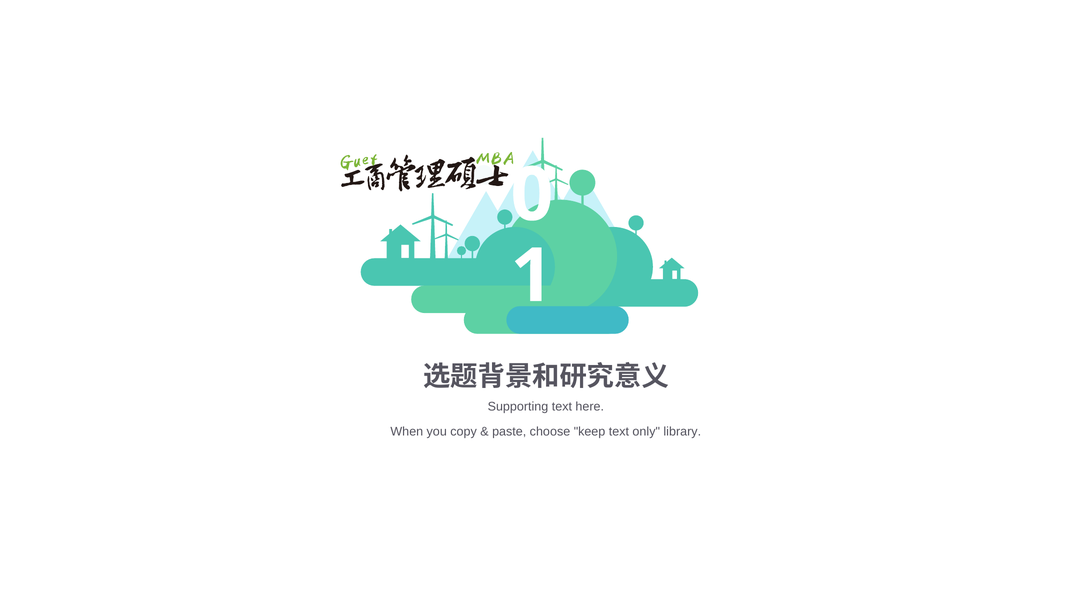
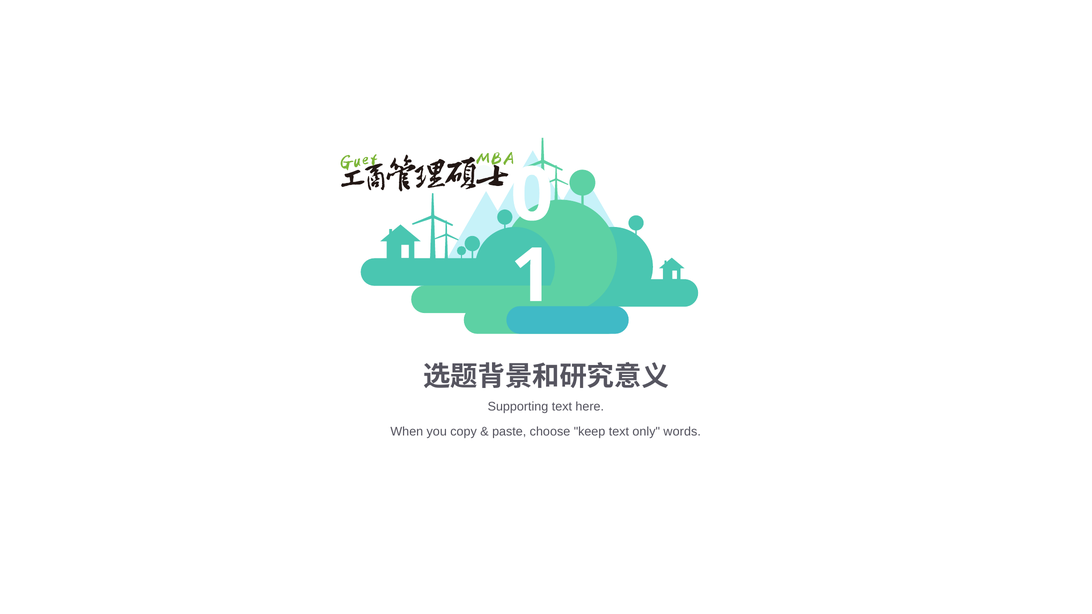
library: library -> words (682, 432)
